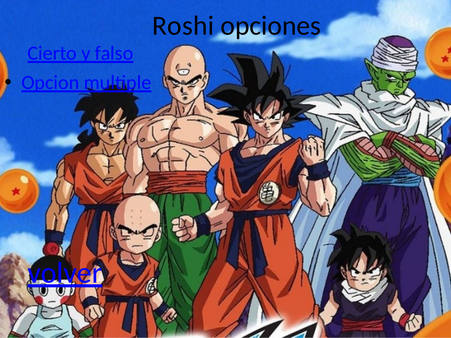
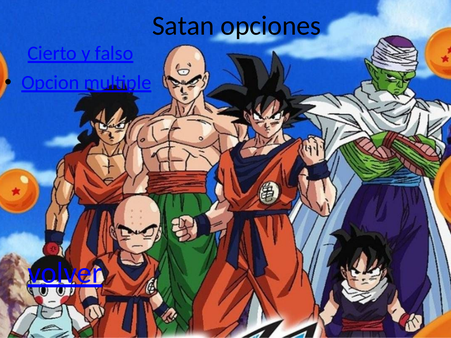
Roshi: Roshi -> Satan (183, 26)
